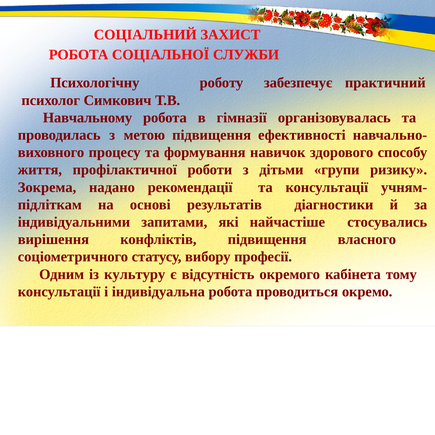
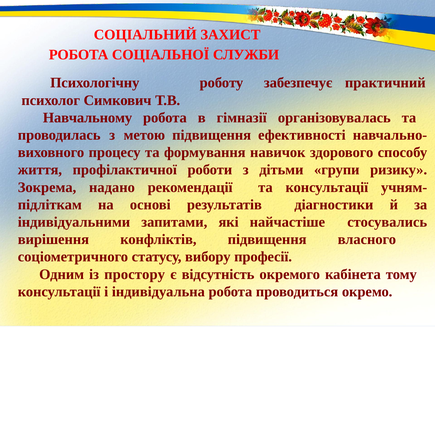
культуру: культуру -> простору (135, 274)
